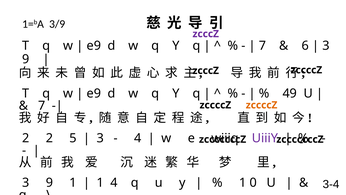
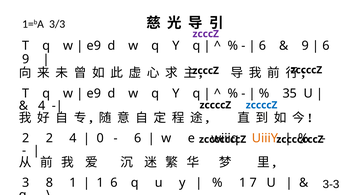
3/9: 3/9 -> 3/3 (57, 24)
7: 7 -> 6 (263, 46)
6: 6 -> 9 (305, 46)
3: 3 -> 6 (326, 46)
49: 49 -> 35 (290, 93)
7: 7 -> 4 (42, 105)
zccccZ colour: orange -> blue (262, 105)
2 5: 5 -> 4 (73, 138)
3: 3 -> 0 (100, 138)
4: 4 -> 6 (138, 138)
UiiiY colour: purple -> orange (265, 138)
3-4: 3-4 -> 3-3 (331, 184)
9: 9 -> 8 (49, 182)
1 4: 4 -> 6 (114, 182)
0: 0 -> 7 (253, 182)
